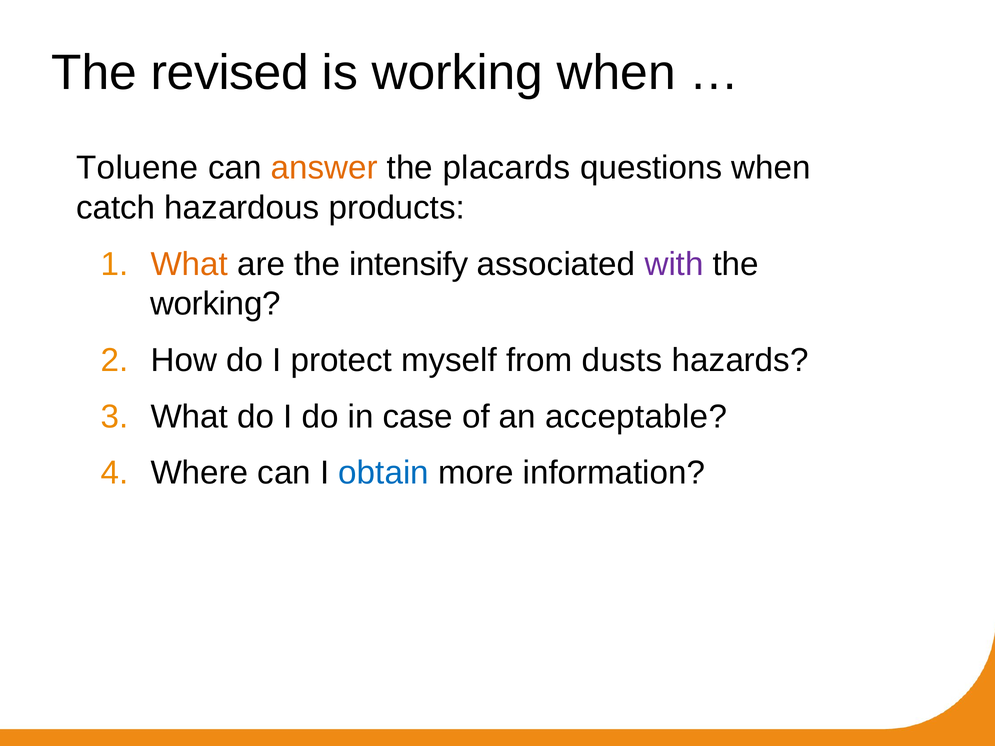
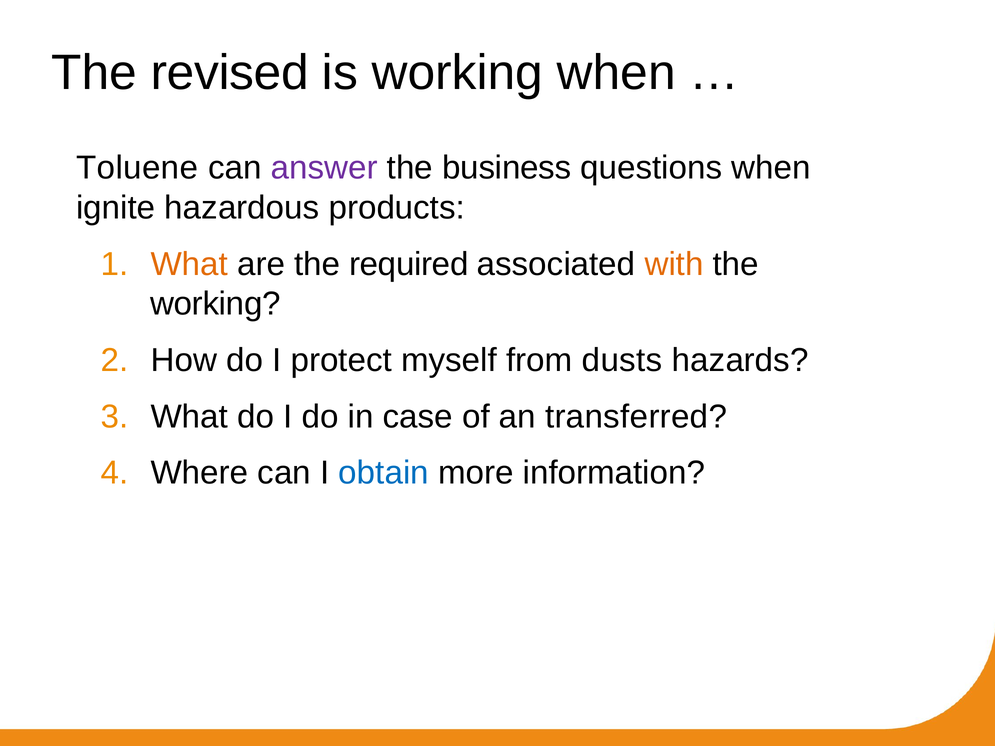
answer colour: orange -> purple (324, 168)
placards: placards -> business (507, 168)
catch: catch -> ignite (116, 208)
intensify: intensify -> required (409, 264)
with colour: purple -> orange (674, 264)
acceptable: acceptable -> transferred (636, 417)
